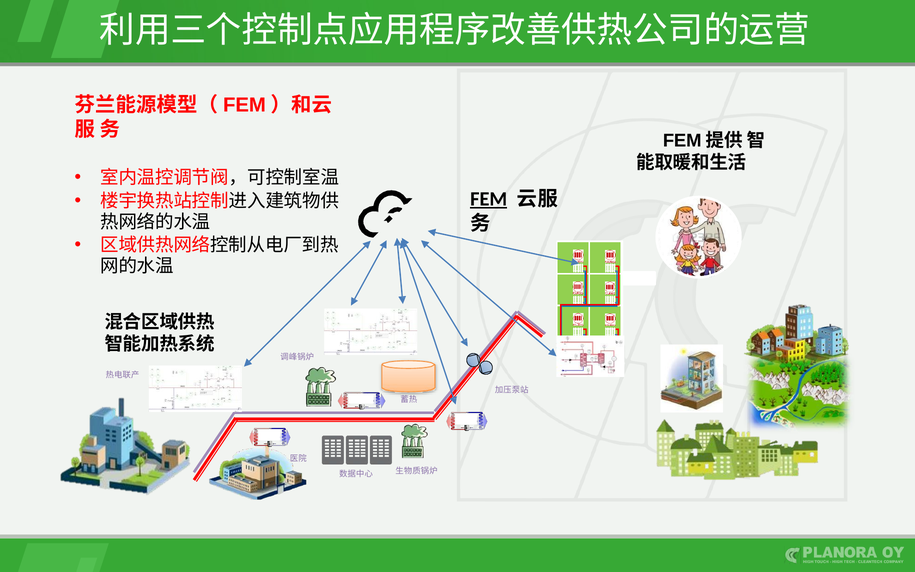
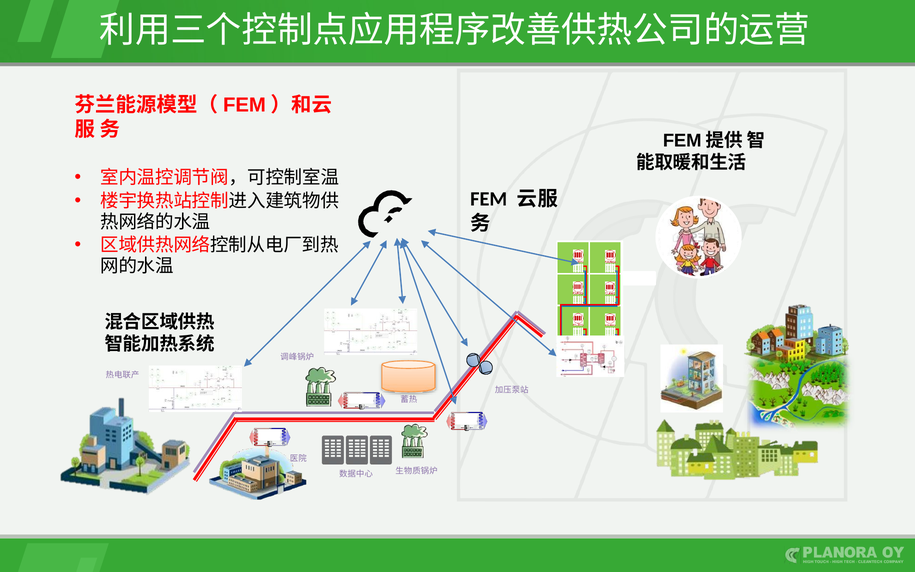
FEM underline: present -> none (489, 199)
